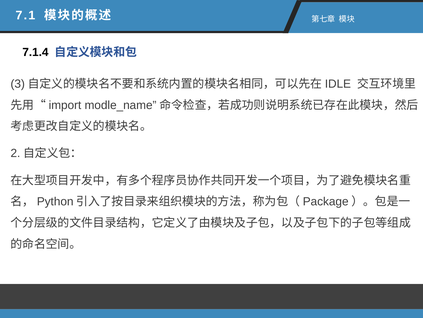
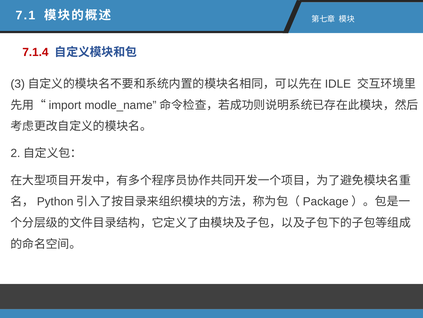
7.1.4 colour: black -> red (35, 52)
